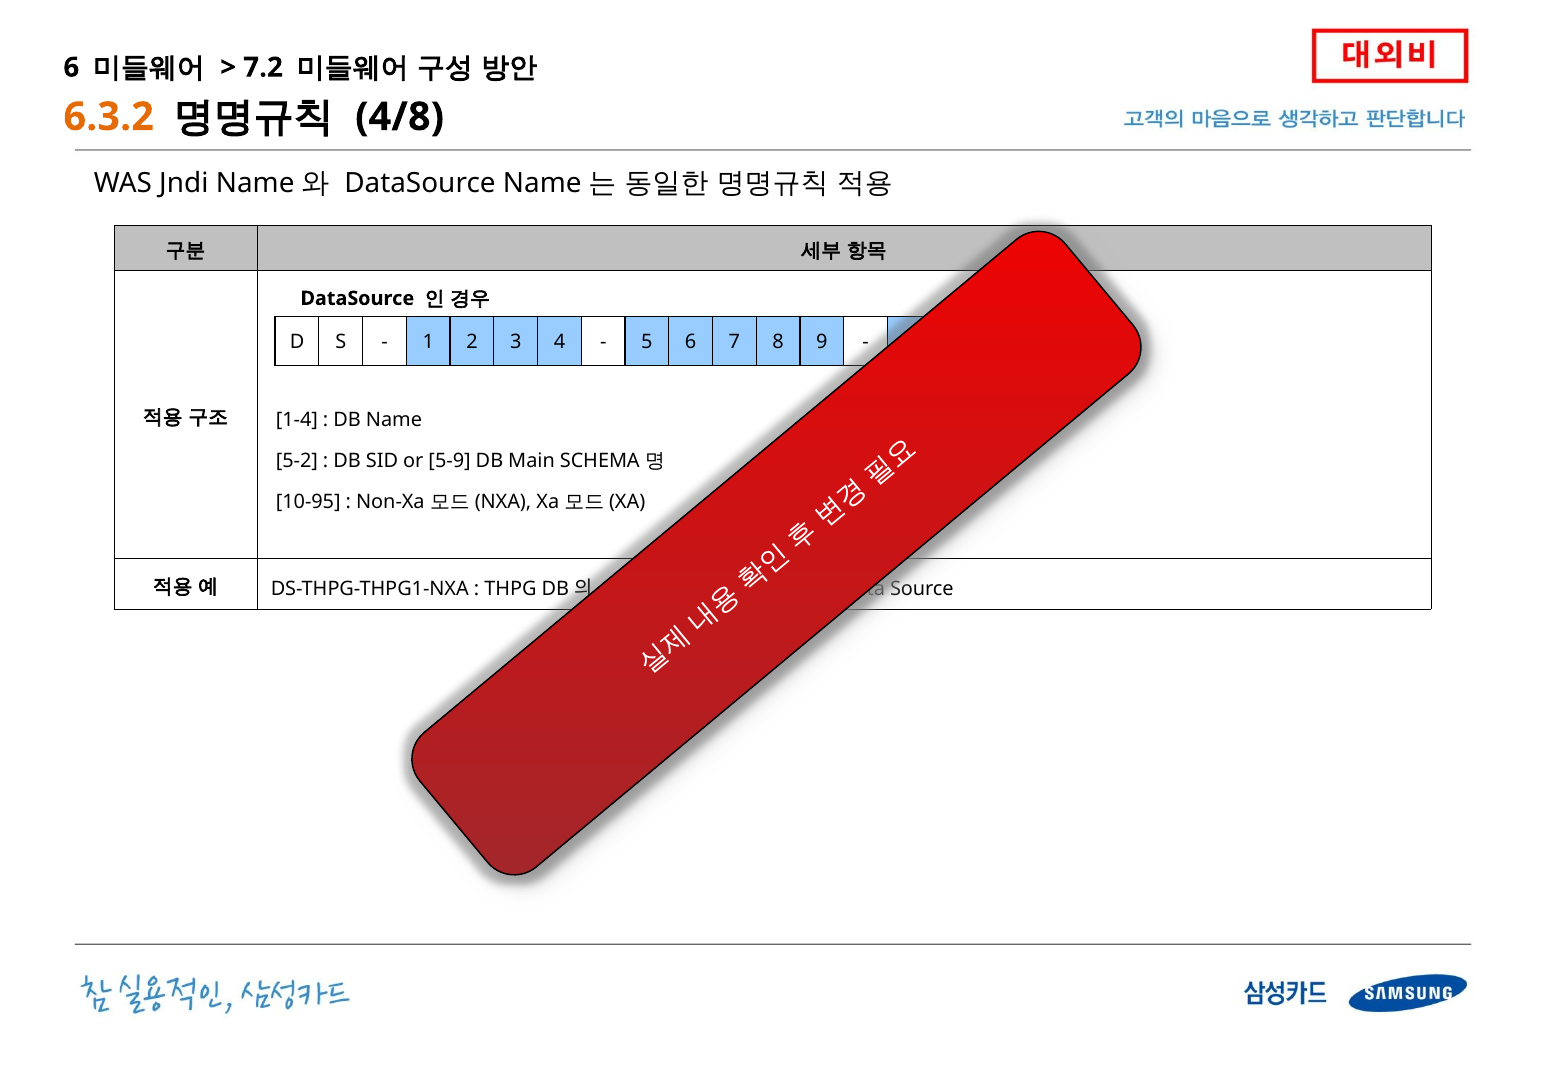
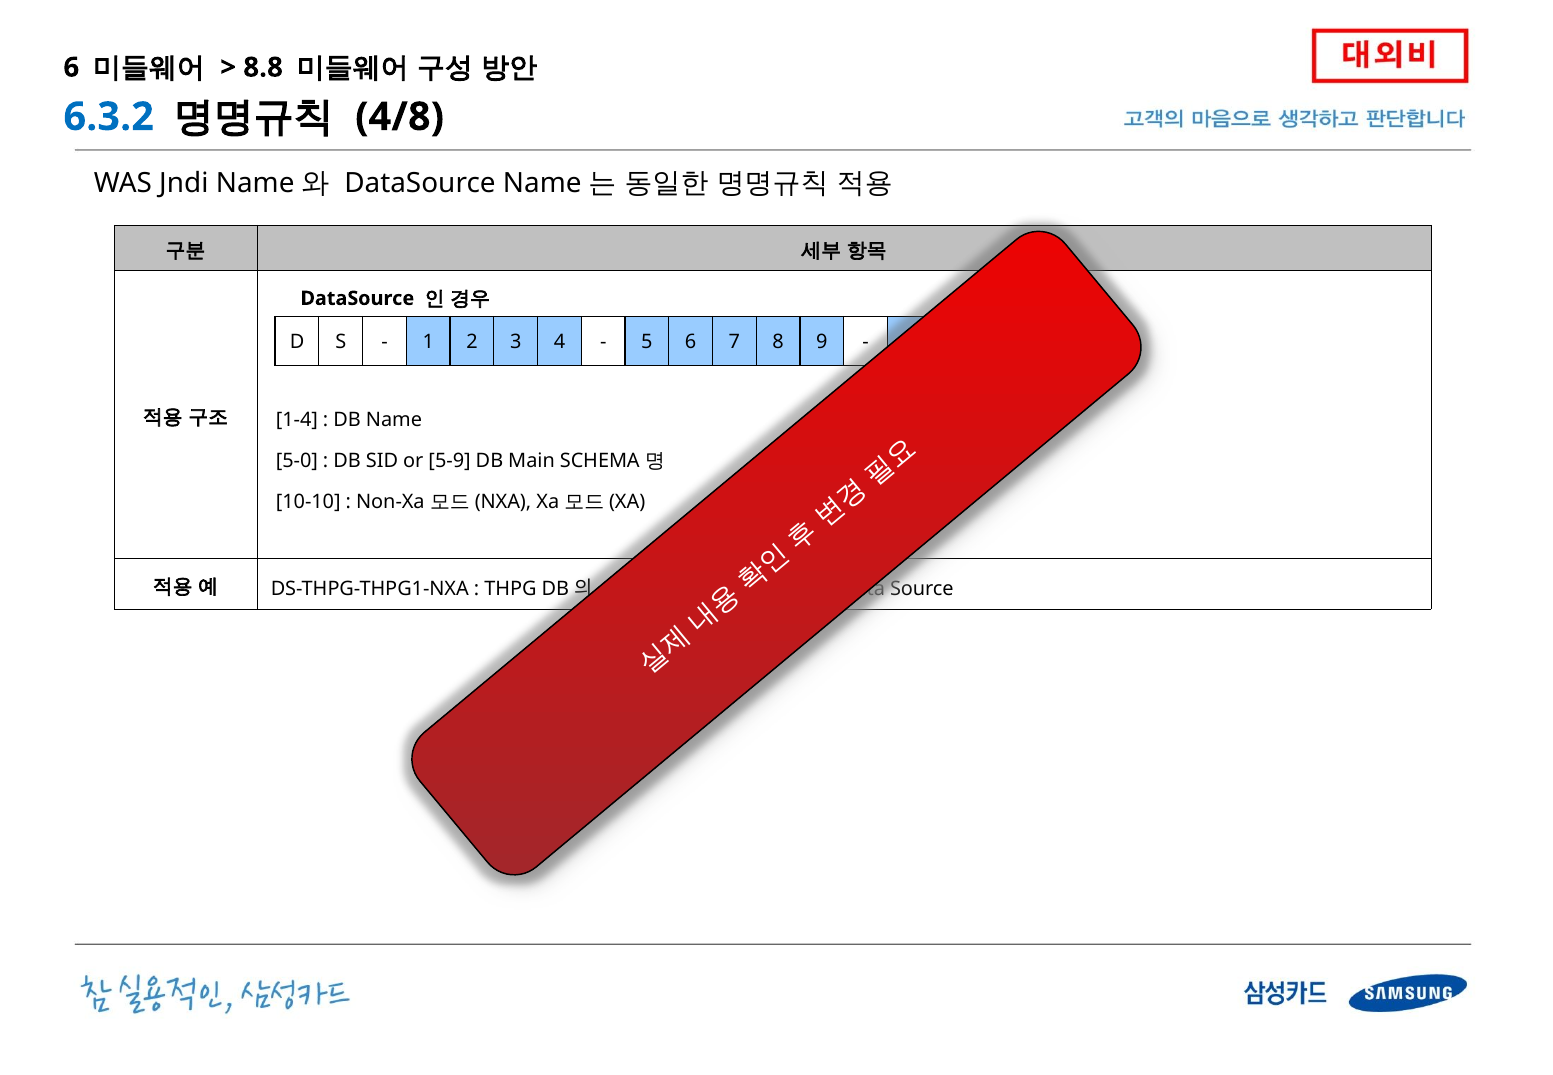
7.2: 7.2 -> 8.8 (263, 67)
6.3.2 colour: orange -> blue (109, 117)
5-2: 5-2 -> 5-0 (297, 461)
10-95: 10-95 -> 10-10 (308, 502)
